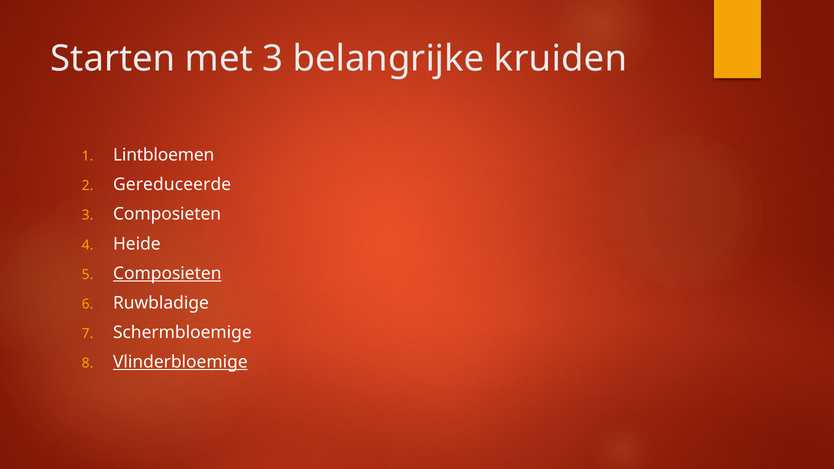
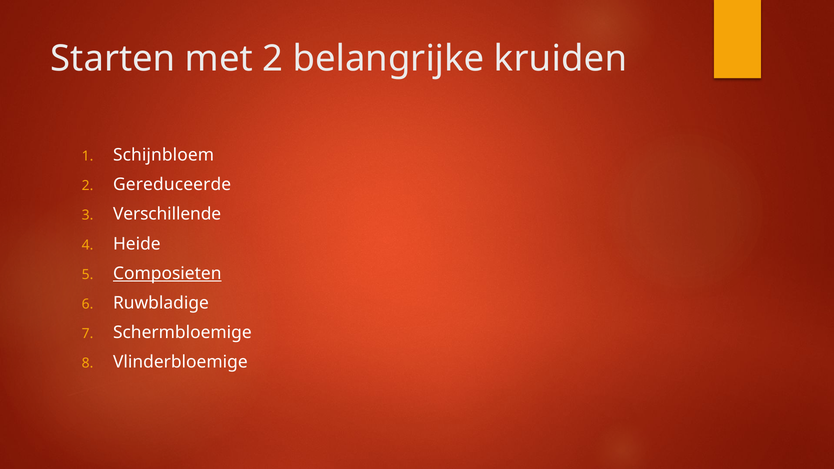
met 3: 3 -> 2 (273, 59)
Lintbloemen: Lintbloemen -> Schijnbloem (164, 155)
Composieten: Composieten -> Verschillende (167, 214)
Vlinderbloemige underline: present -> none (180, 362)
